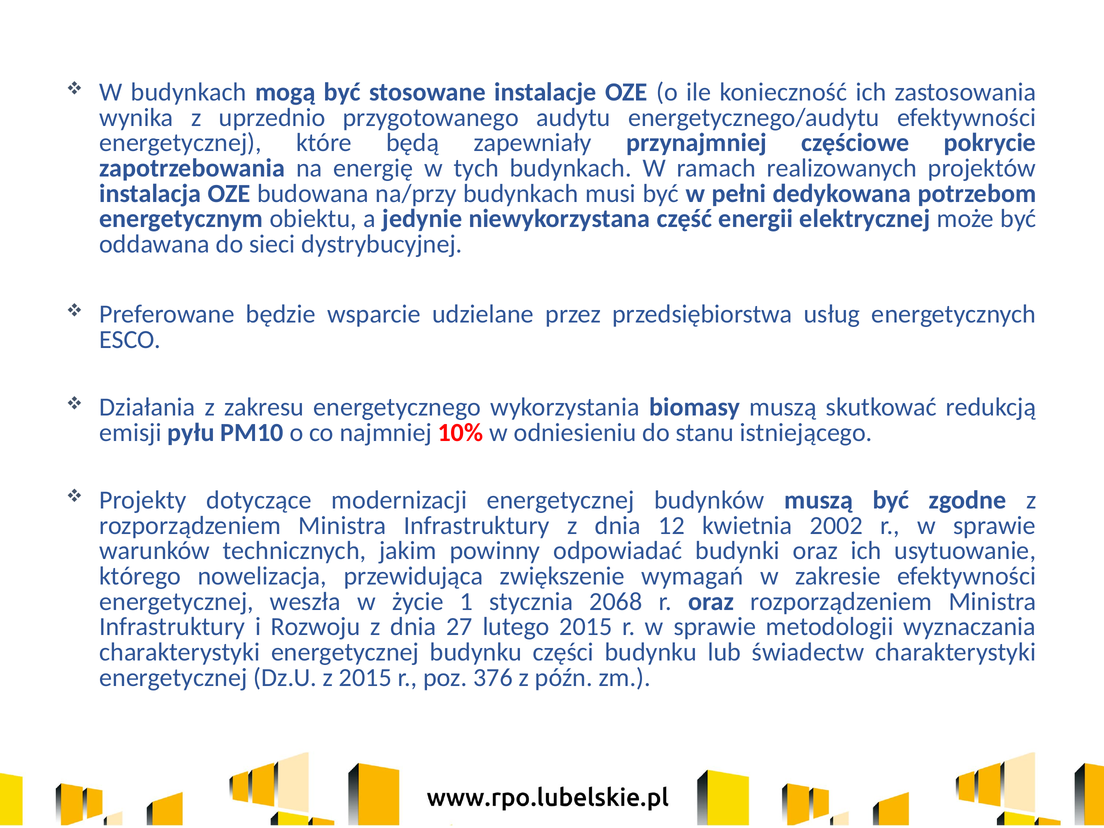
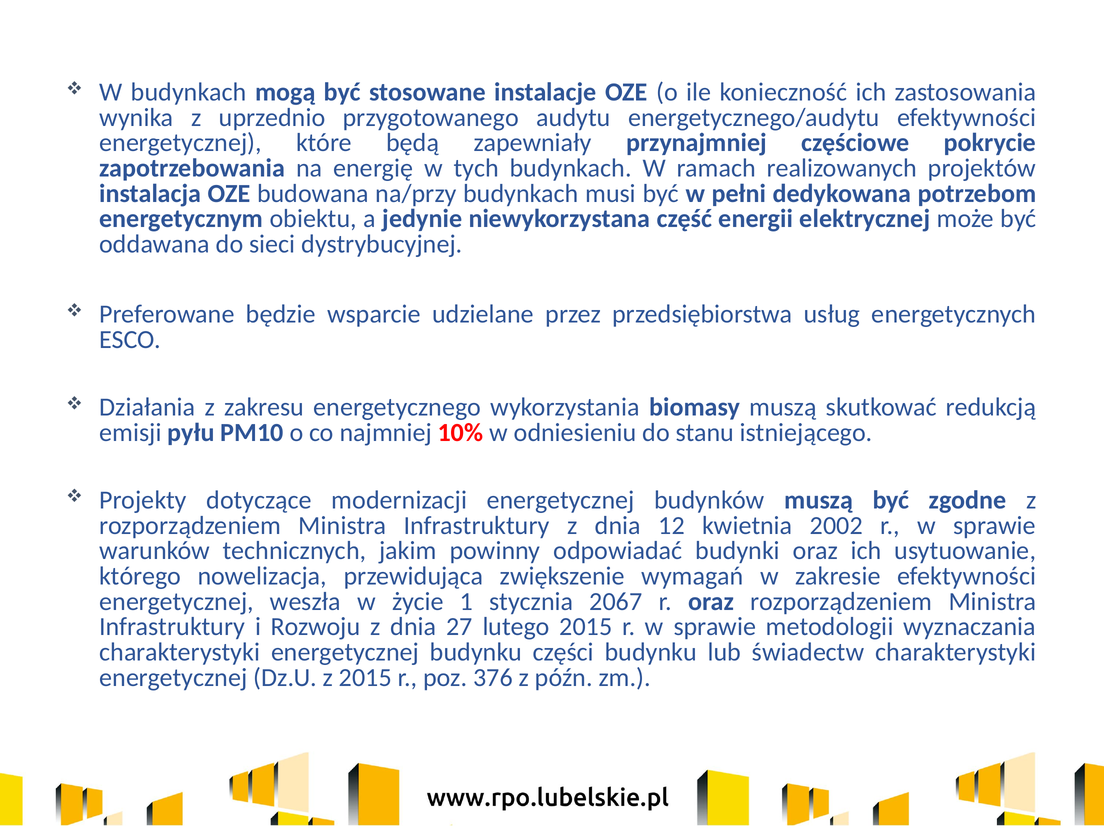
2068: 2068 -> 2067 (616, 601)
